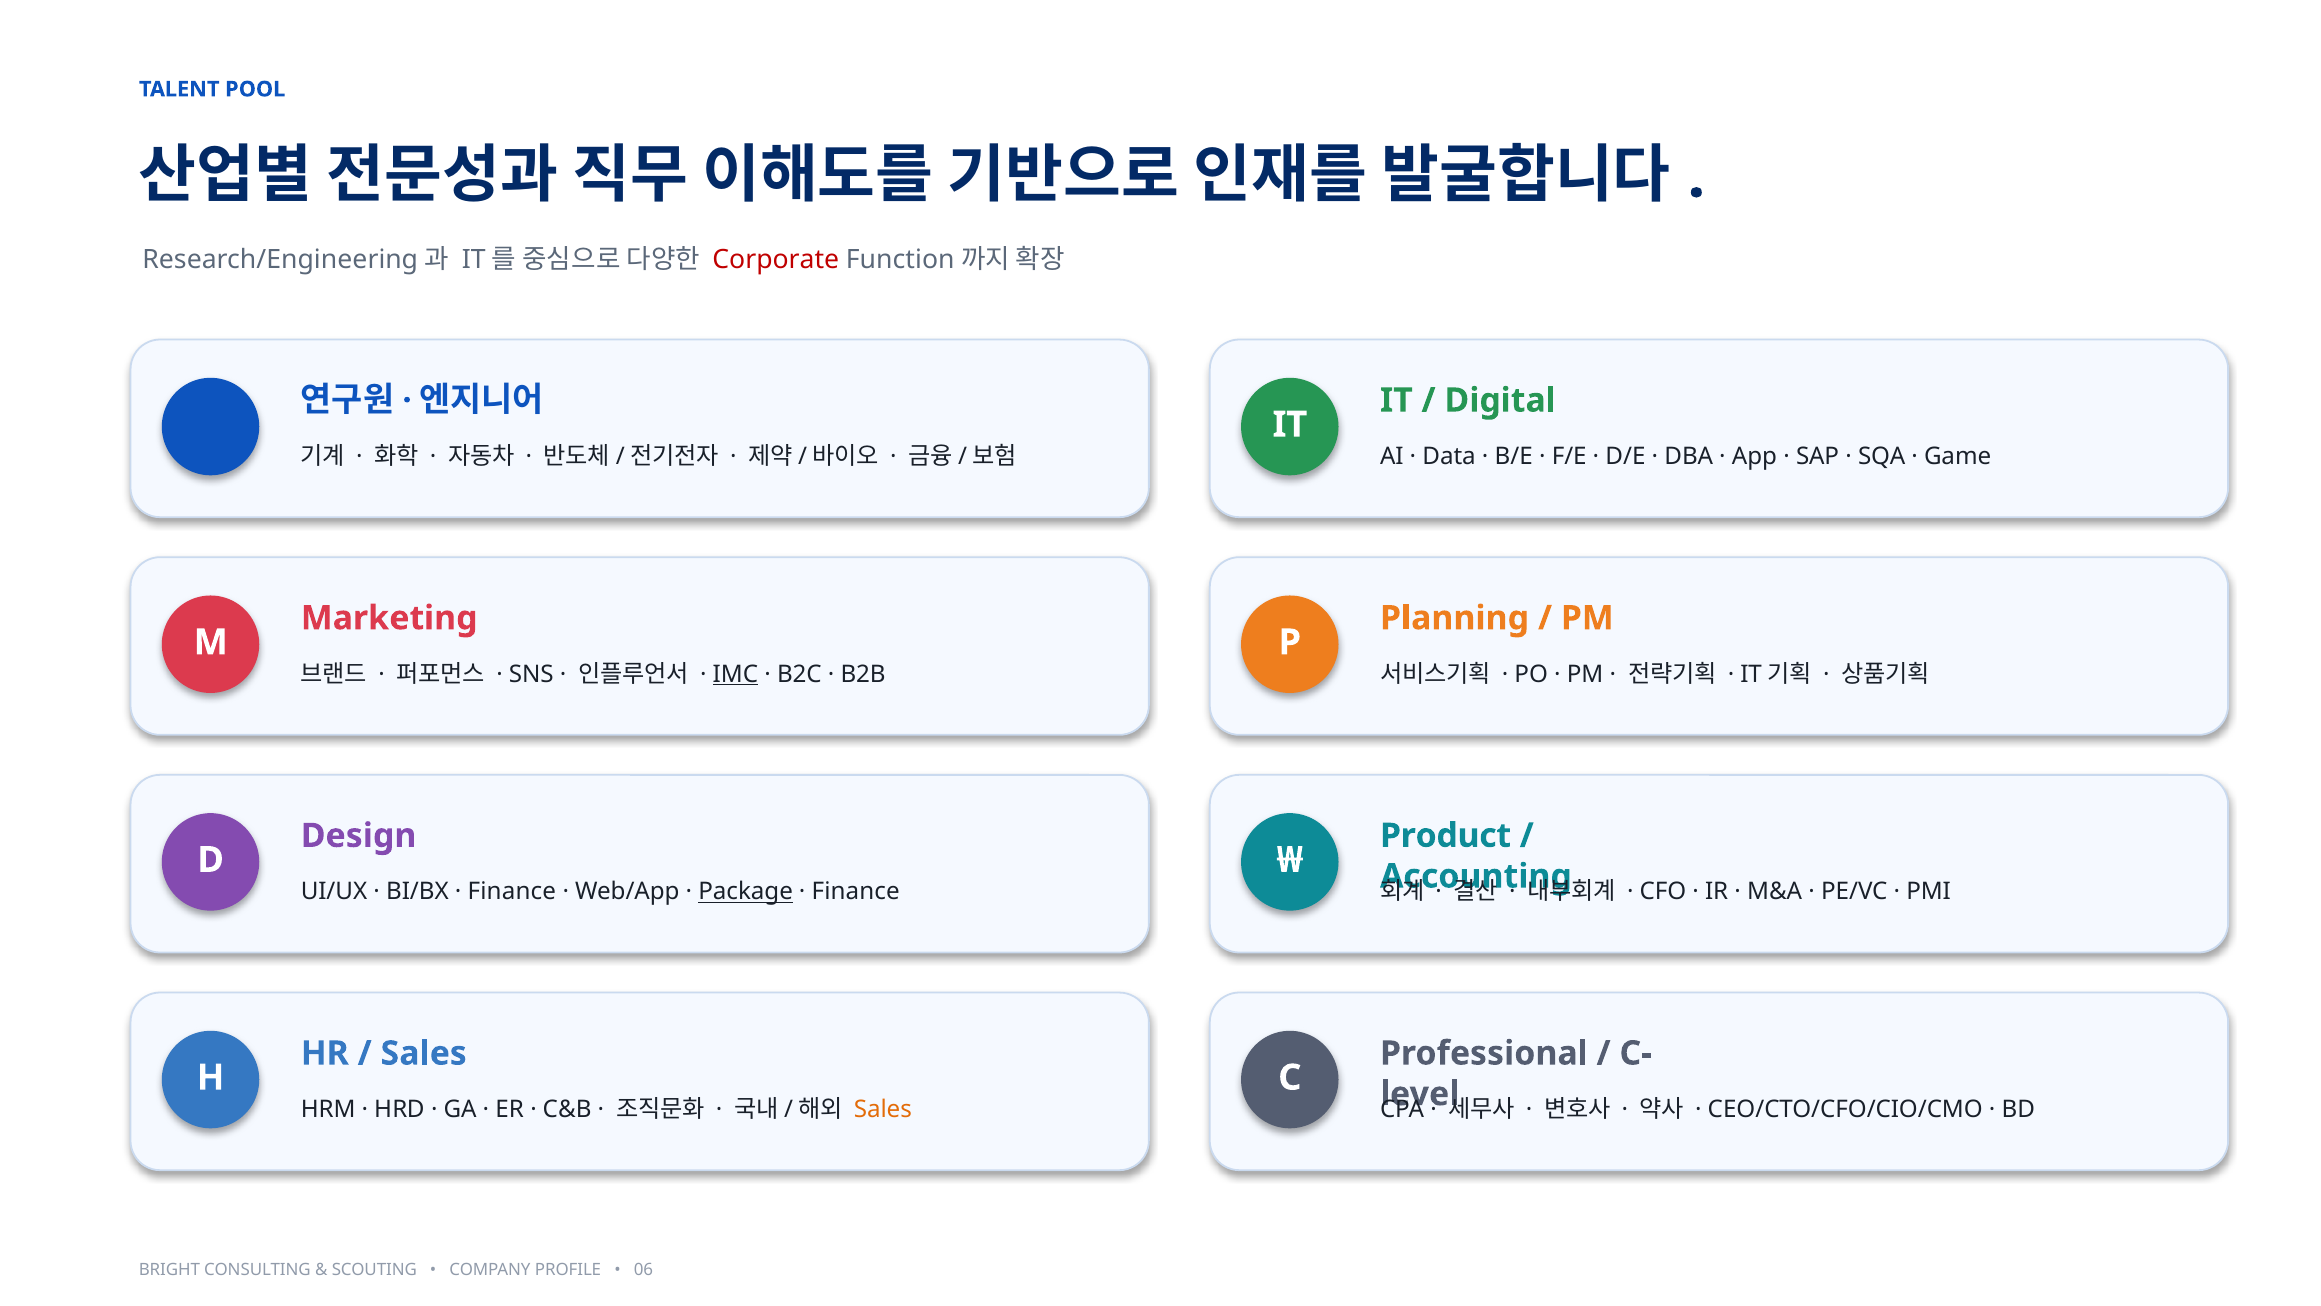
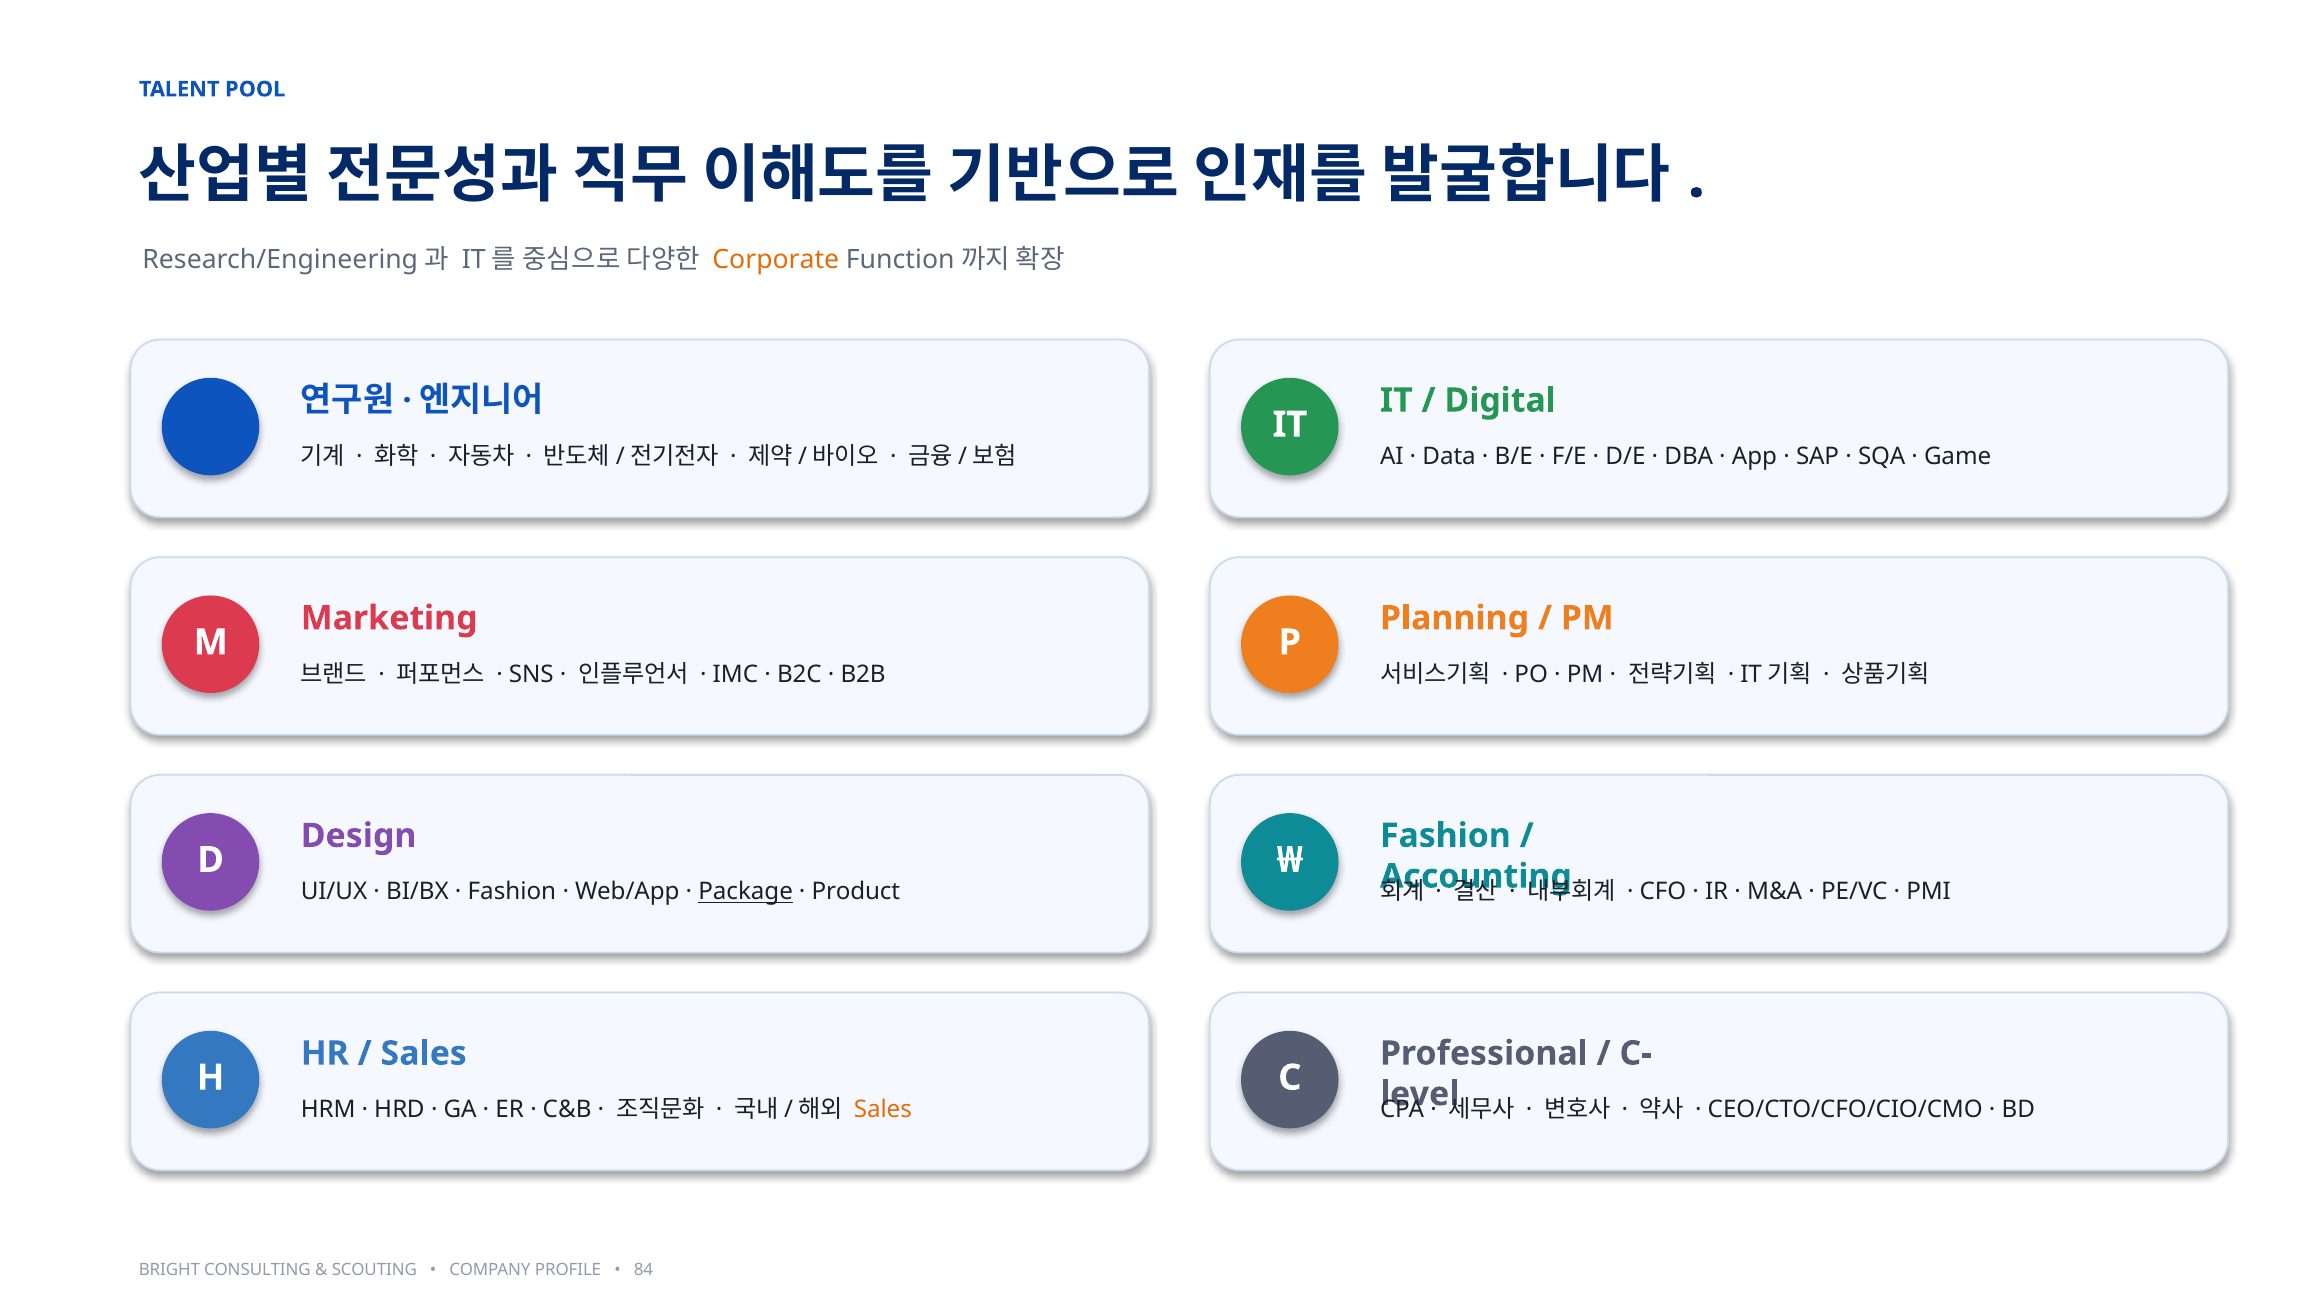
Corporate colour: red -> orange (776, 260)
IMC underline: present -> none (735, 674)
Product: Product -> Fashion (1445, 835)
Finance: Finance -> Fashion (512, 892)
Finance: Finance -> Product (856, 892)
06: 06 -> 84 (643, 1270)
